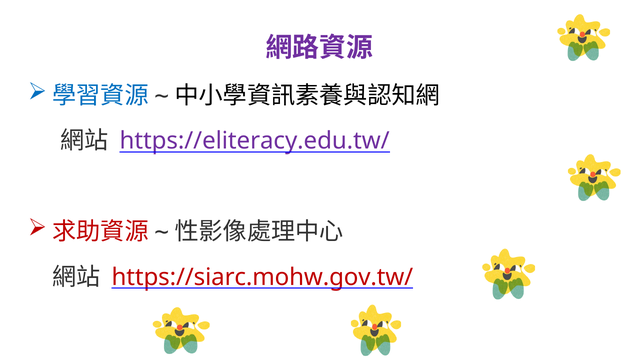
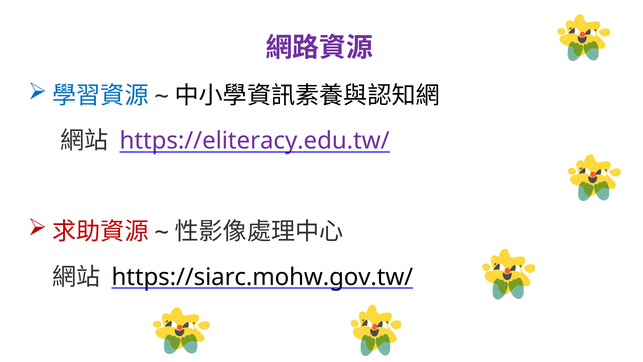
https://siarc.mohw.gov.tw/ colour: red -> black (262, 277)
